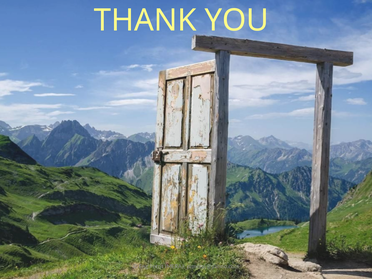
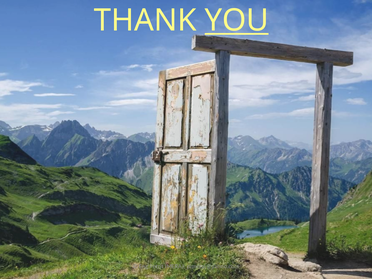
YOU underline: none -> present (237, 21)
